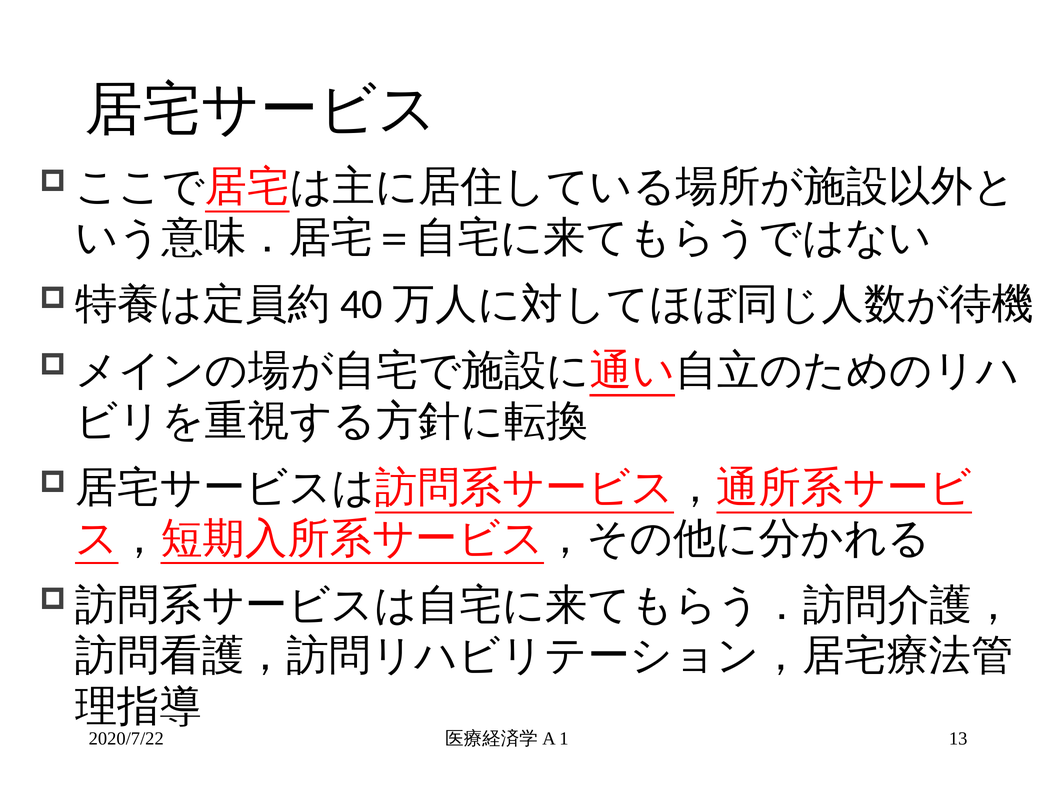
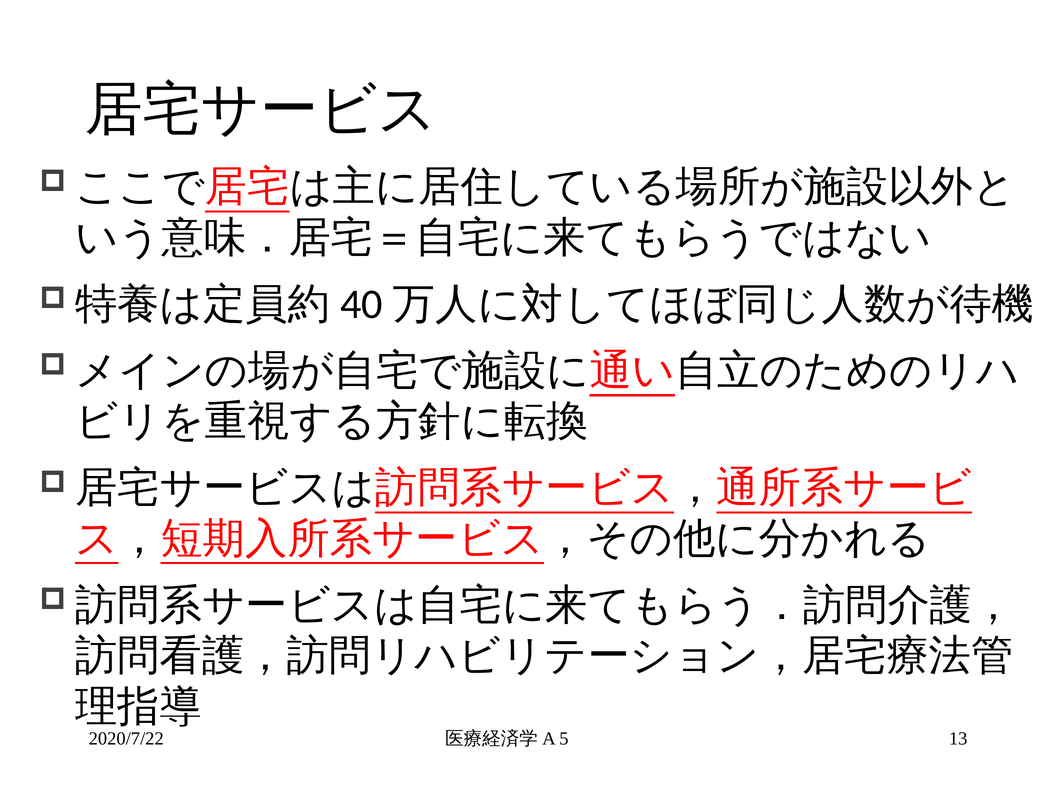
1: 1 -> 5 (564, 739)
